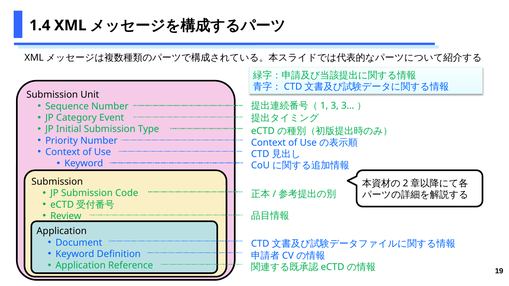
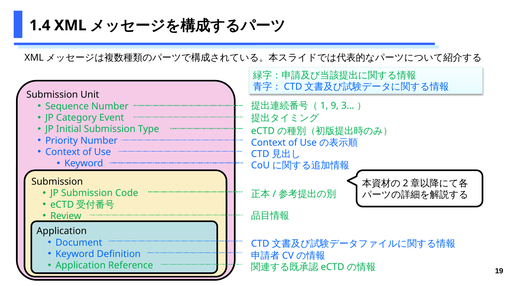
3: 3 -> 9 (335, 106)
